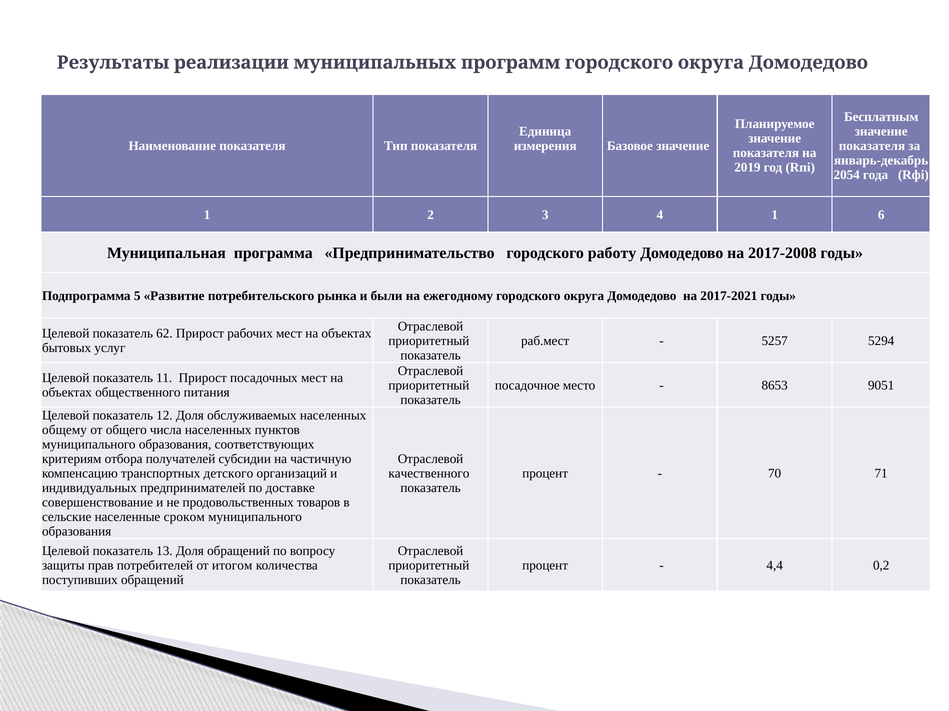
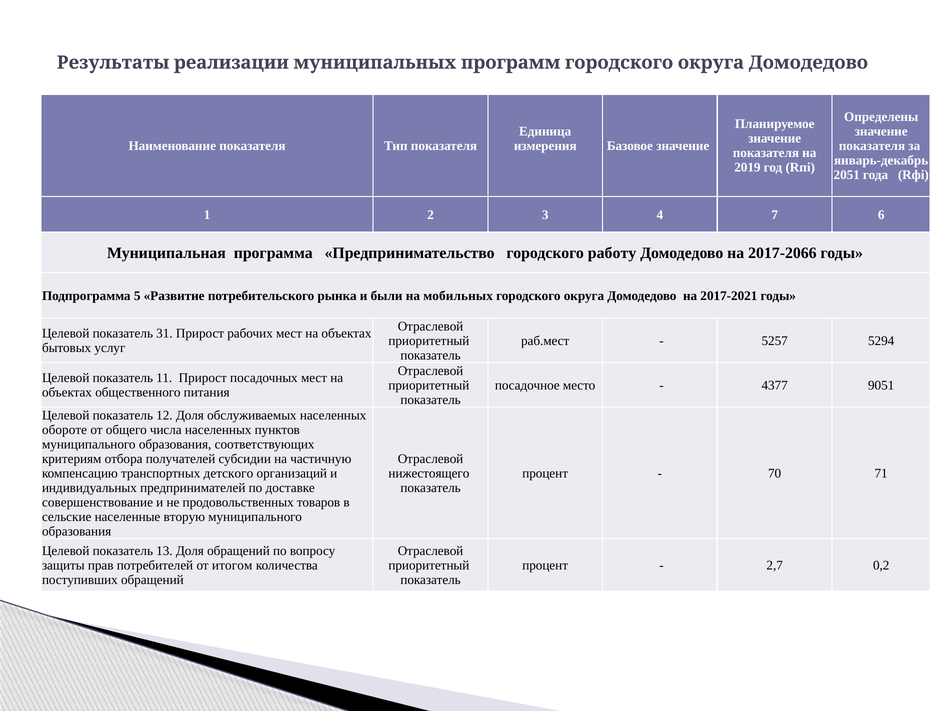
Бесплатным: Бесплатным -> Определены (881, 117)
2054: 2054 -> 2051 (847, 175)
4 1: 1 -> 7 (775, 215)
2017-2008: 2017-2008 -> 2017-2066 (782, 253)
ежегодному: ежегодному -> мобильных (458, 296)
62: 62 -> 31 (164, 334)
8653: 8653 -> 4377 (775, 386)
общему: общему -> обороте (65, 430)
качественного: качественного -> нижестоящего (429, 474)
сроком: сроком -> вторую (184, 517)
4,4: 4,4 -> 2,7 (775, 566)
